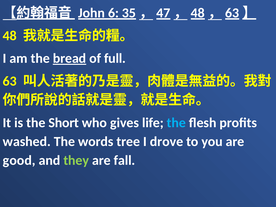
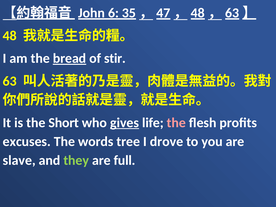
full: full -> stir (115, 58)
gives underline: none -> present (125, 123)
the colour: light blue -> pink (176, 123)
washed: washed -> excuses (27, 142)
good: good -> slave (19, 160)
fall: fall -> full (125, 160)
